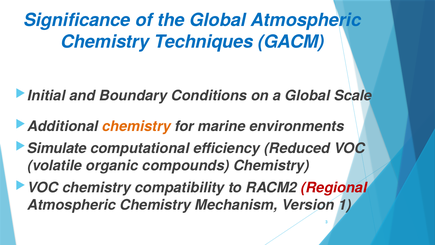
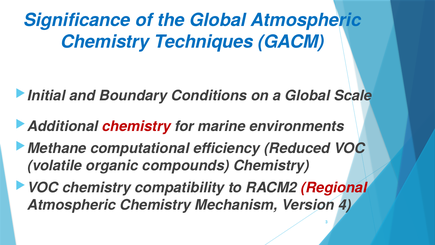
chemistry colour: orange -> red (136, 126)
Simulate: Simulate -> Methane (57, 148)
1: 1 -> 4 (345, 205)
